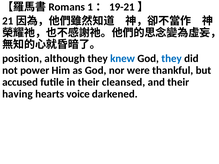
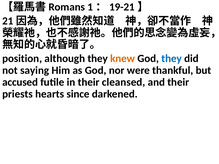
knew colour: blue -> orange (123, 59)
power: power -> saying (35, 70)
having: having -> priests (17, 94)
voice: voice -> since (78, 94)
